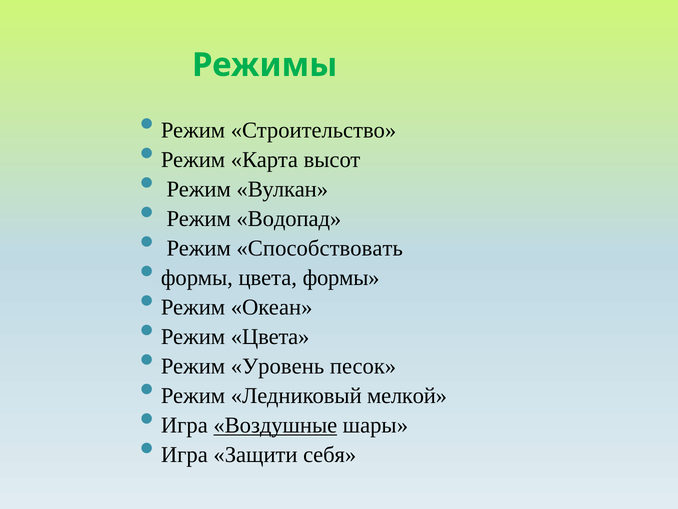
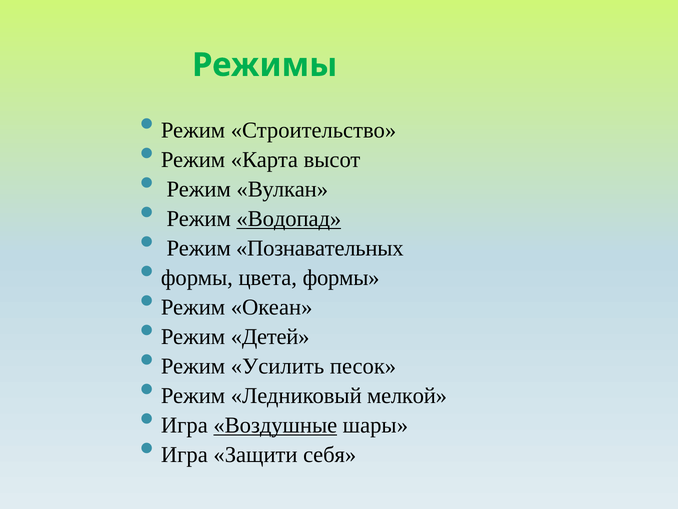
Водопад underline: none -> present (289, 219)
Способствовать: Способствовать -> Познавательных (320, 248)
Режим Цвета: Цвета -> Детей (270, 336)
Уровень: Уровень -> Усилить (278, 366)
